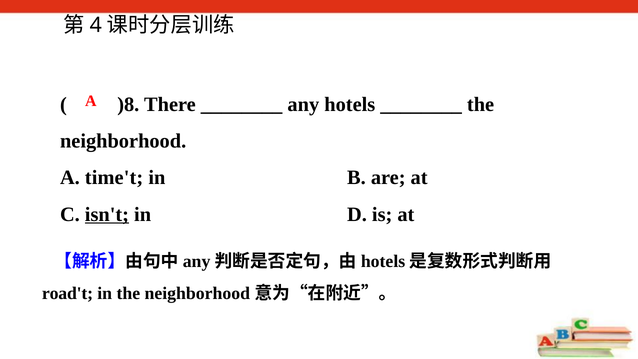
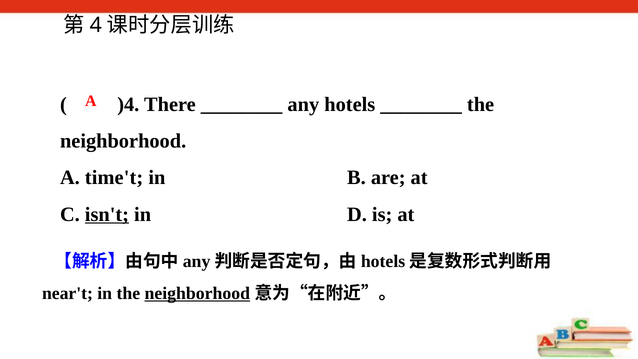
)8: )8 -> )4 (128, 104)
road't: road't -> near't (67, 293)
neighborhood underline: none -> present (197, 293)
